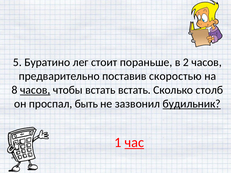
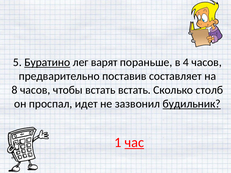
Буратино underline: none -> present (47, 62)
стоит: стоит -> варят (104, 62)
2: 2 -> 4 (186, 62)
скоростью: скоростью -> составляет (175, 76)
часов underline: present -> none (35, 90)
быть: быть -> идет (86, 104)
